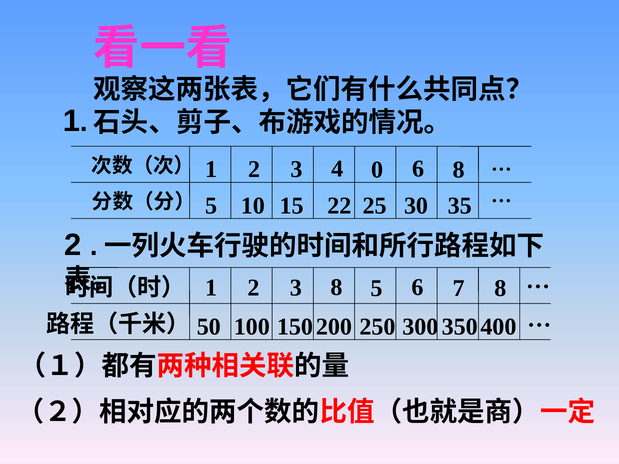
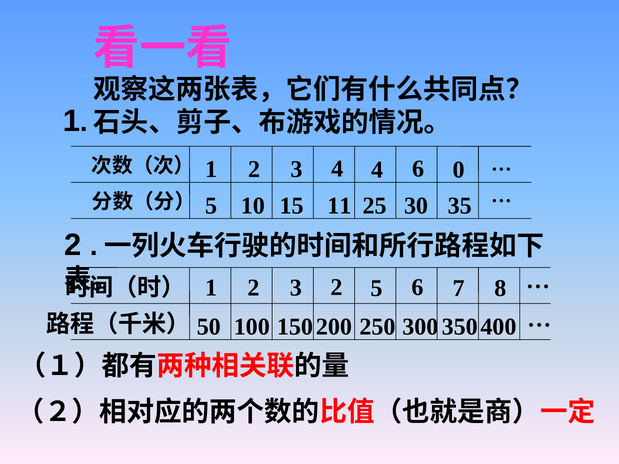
4 0: 0 -> 4 (377, 170)
6 8: 8 -> 0 (459, 170)
22: 22 -> 11 (339, 206)
3 8: 8 -> 2 (337, 287)
